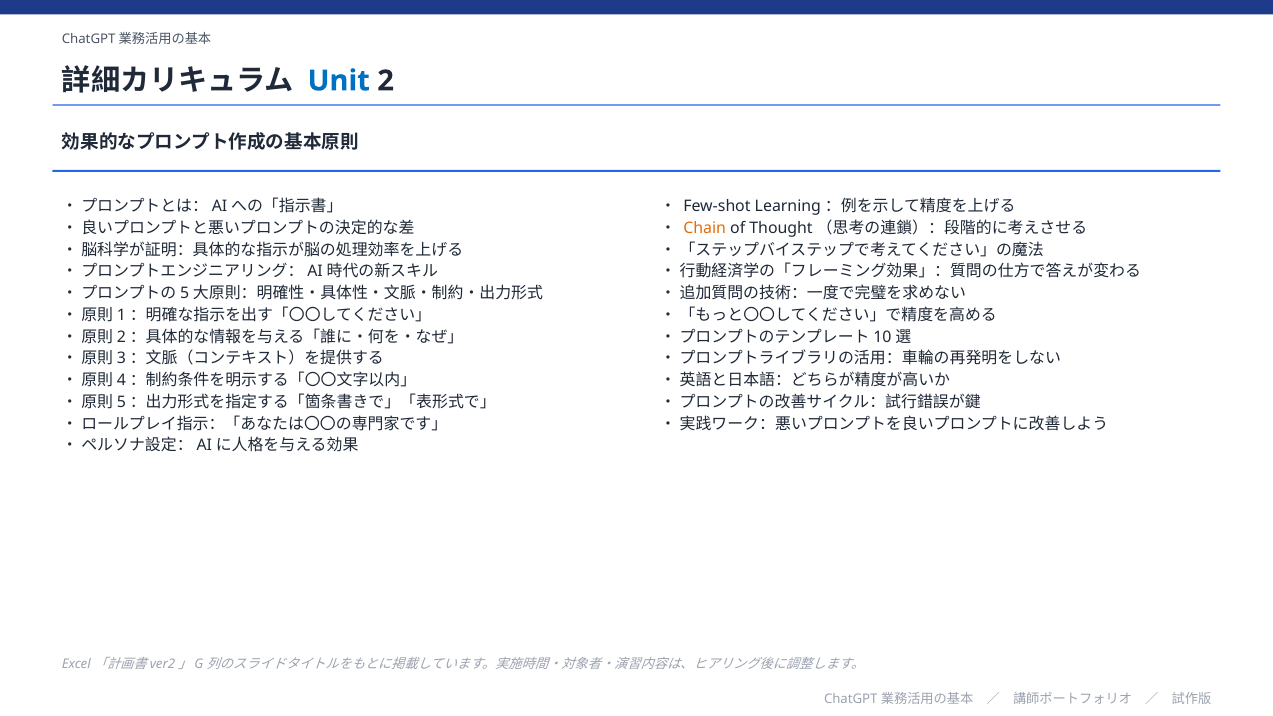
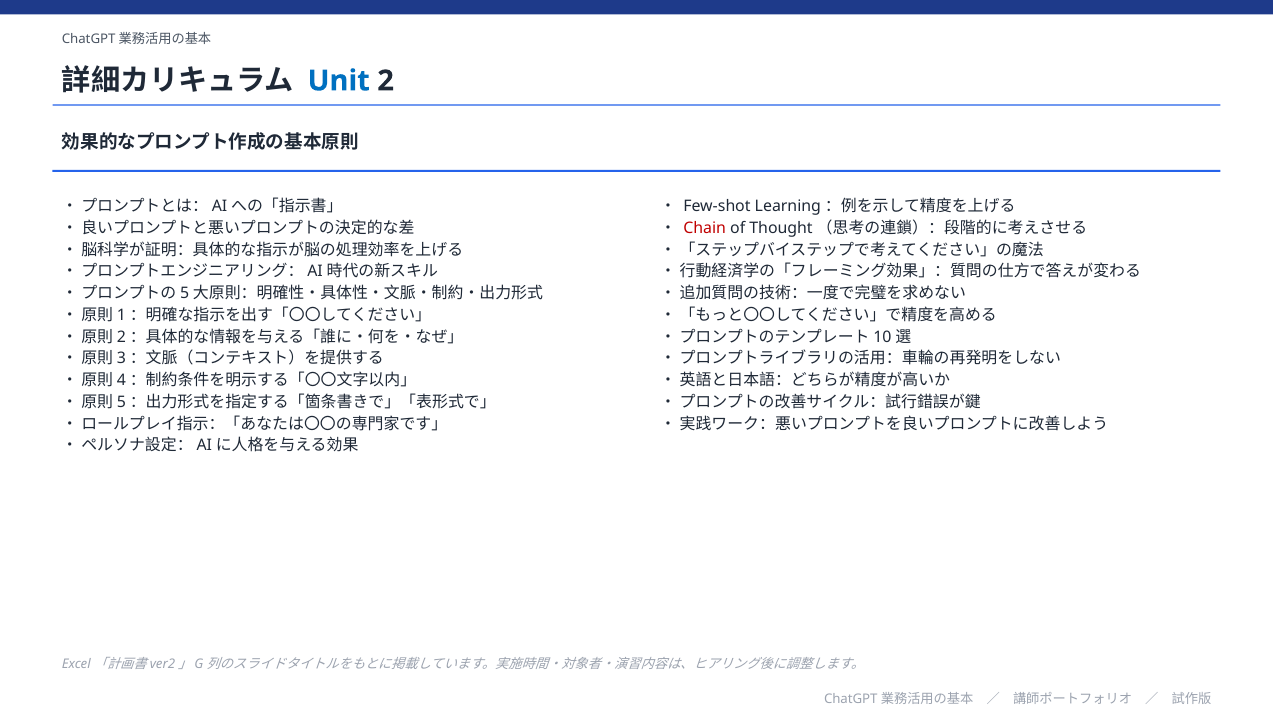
Chain colour: orange -> red (705, 228)
